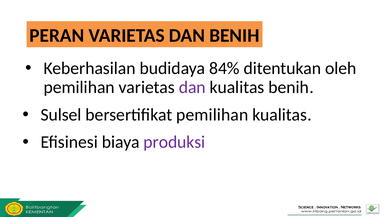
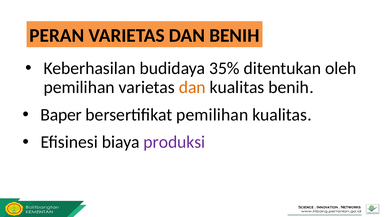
84%: 84% -> 35% (224, 68)
dan colour: purple -> orange (192, 87)
Sulsel: Sulsel -> Baper (61, 114)
